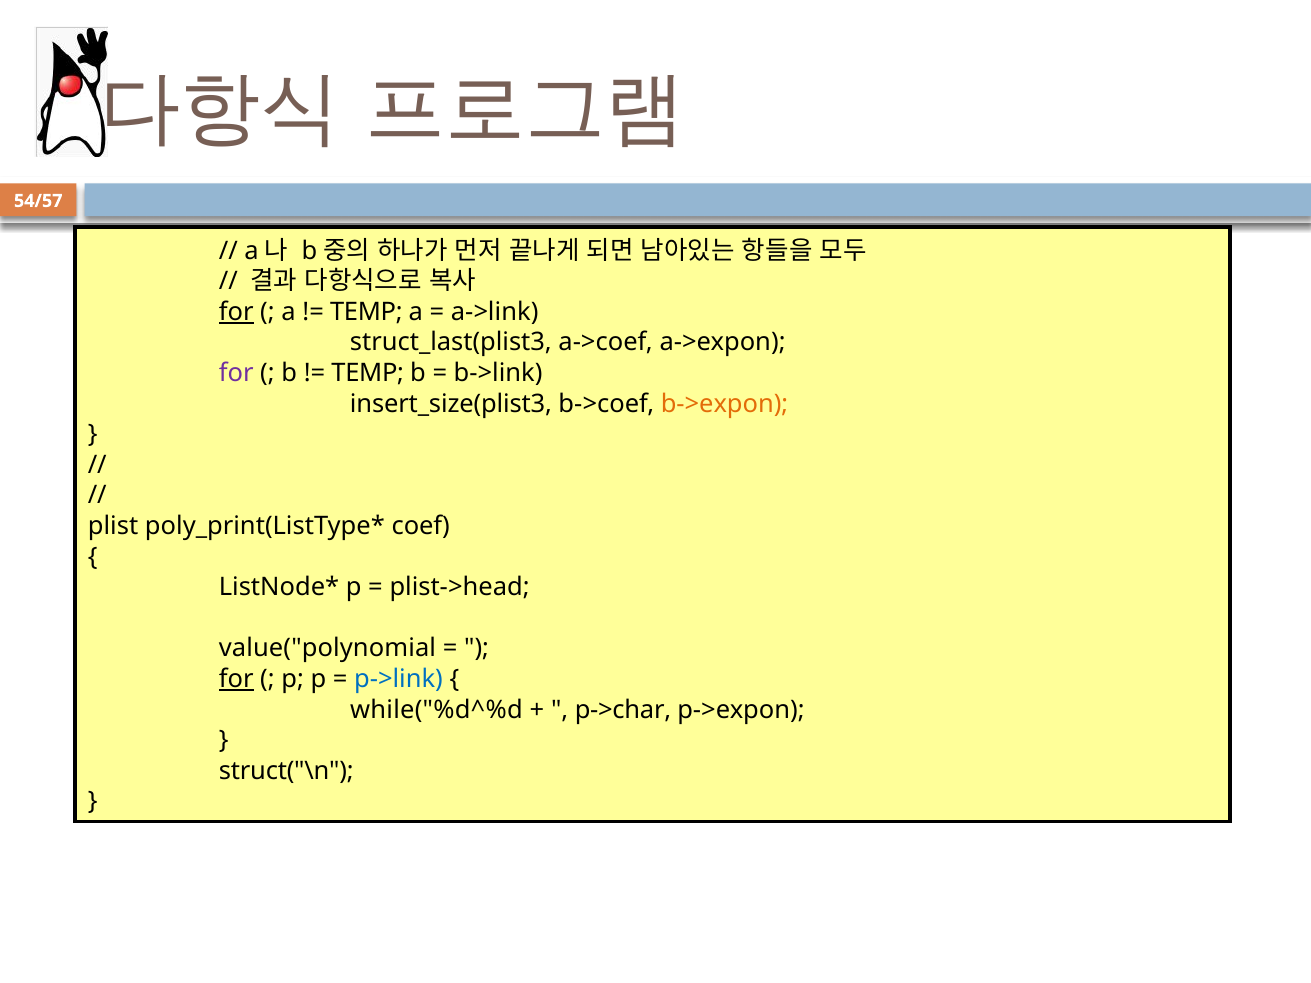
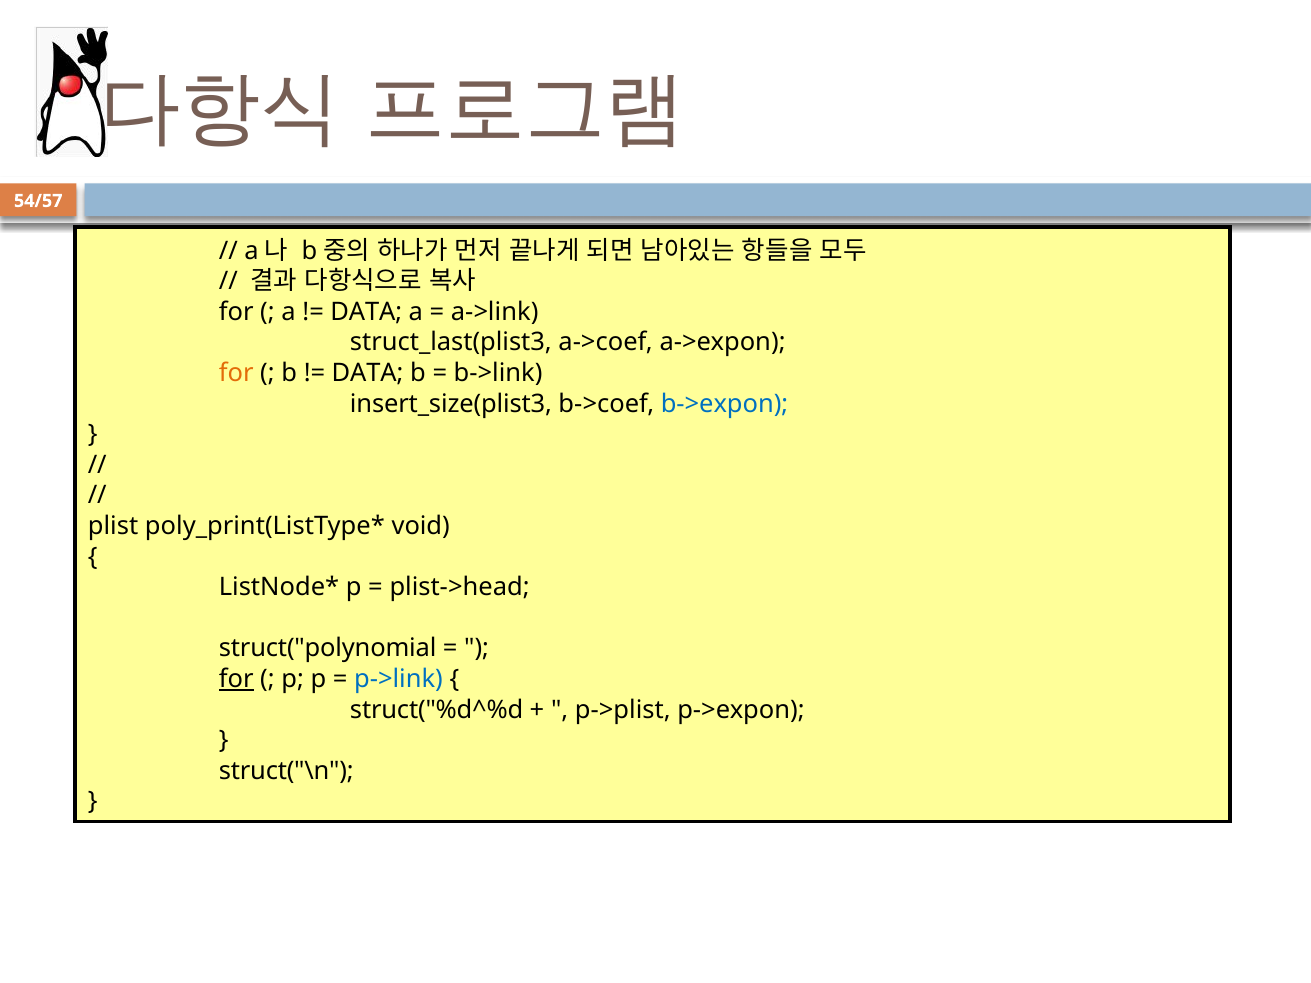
for underline: present -> none (236, 312)
TEMP: TEMP -> DATA (366, 312)
for colour: purple -> orange (236, 373)
TEMP: TEMP -> DATA (368, 373)
b->expon colour: orange -> blue (725, 404)
coef: coef -> void (421, 526)
value("polynomial: value("polynomial -> struct("polynomial (328, 649)
while("%d^%d: while("%d^%d -> struct("%d^%d (437, 710)
p->char: p->char -> p->plist (623, 710)
